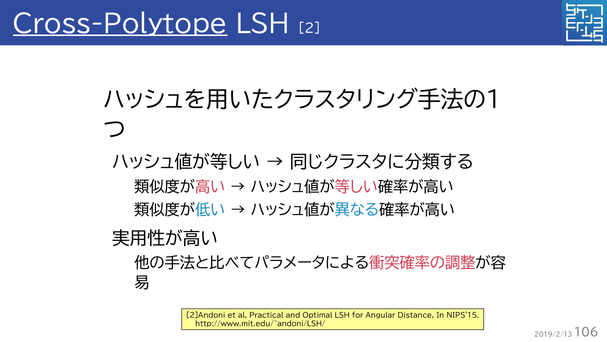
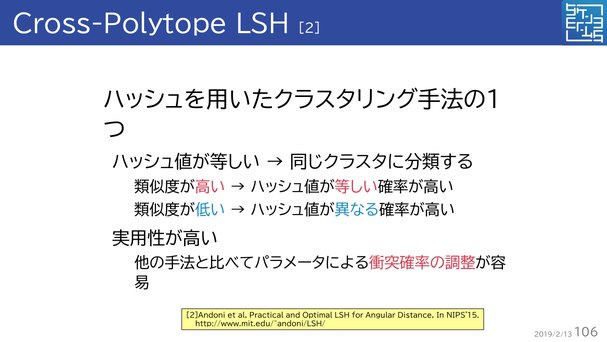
Cross-Polytope underline: present -> none (120, 24)
